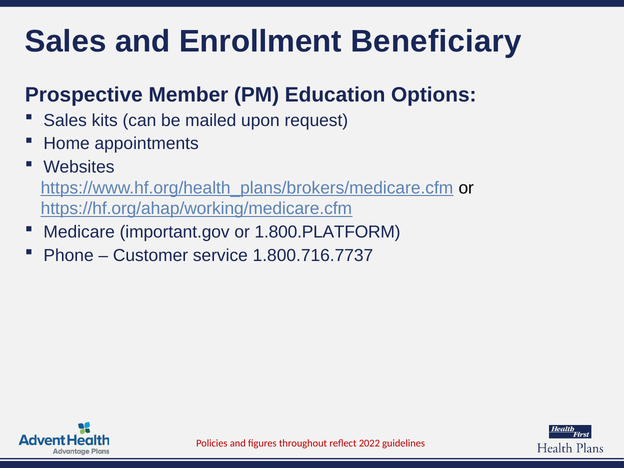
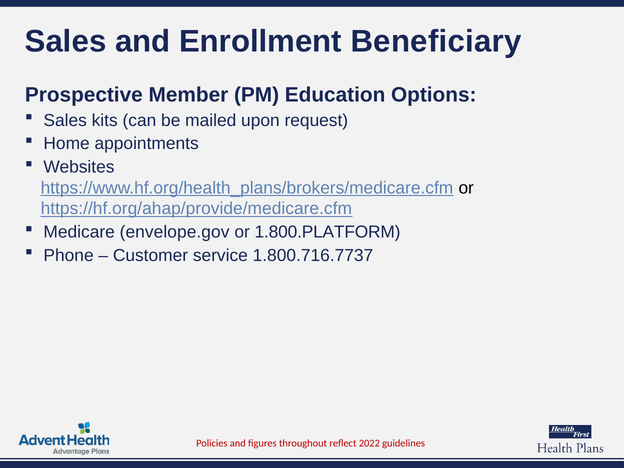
https://hf.org/ahap/working/medicare.cfm: https://hf.org/ahap/working/medicare.cfm -> https://hf.org/ahap/provide/medicare.cfm (196, 209)
important.gov: important.gov -> envelope.gov (175, 232)
